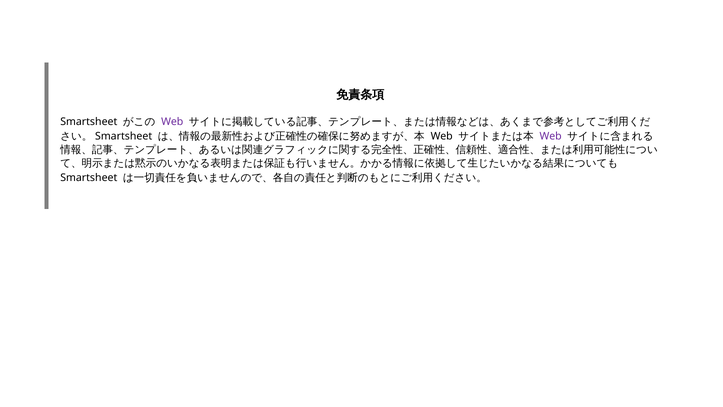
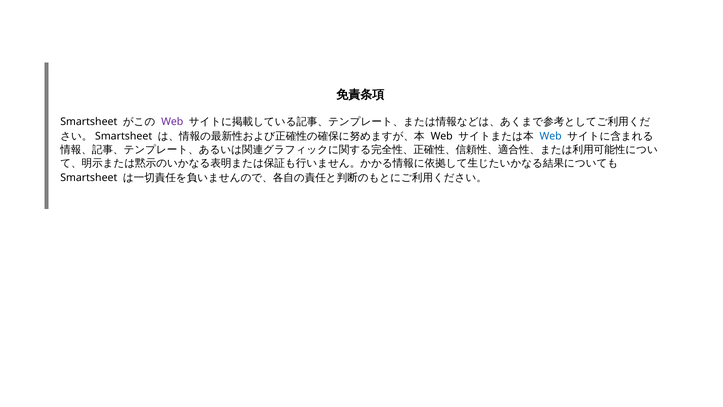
Web colour: purple -> blue (551, 136)
